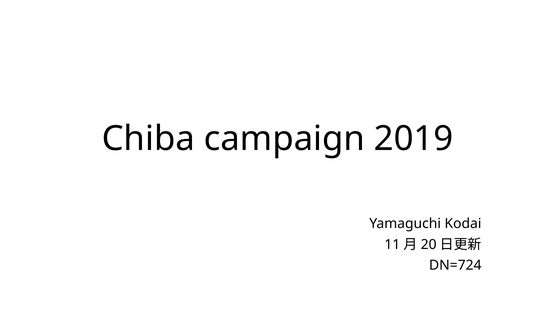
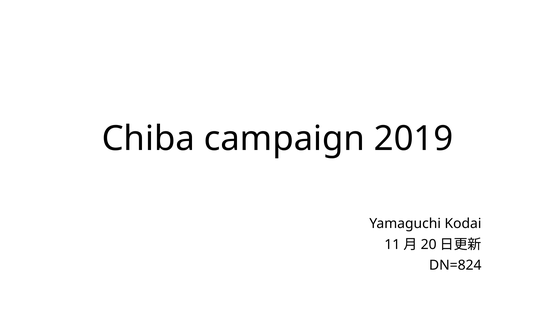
DN=724: DN=724 -> DN=824 (455, 265)
